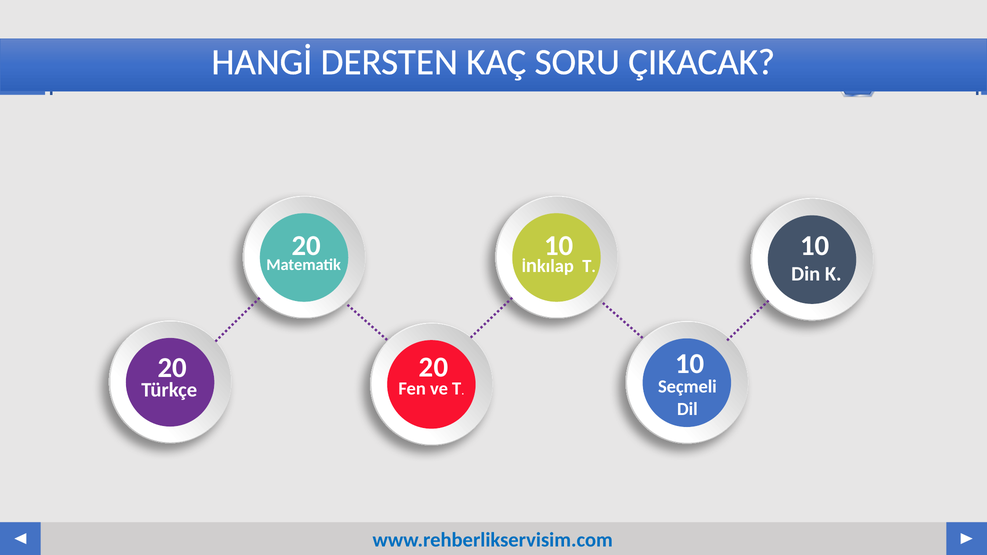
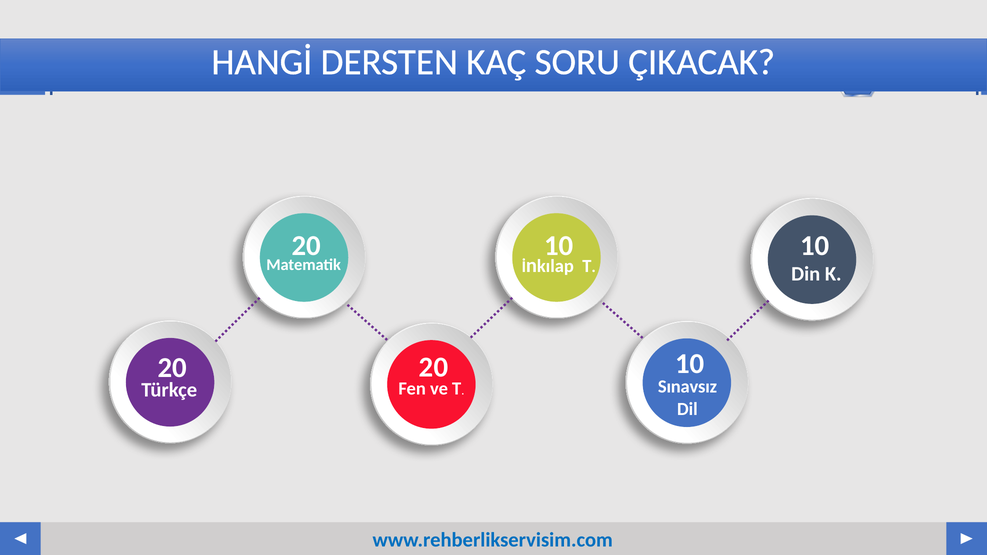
Seçmeli: Seçmeli -> Sınavsız (687, 387)
